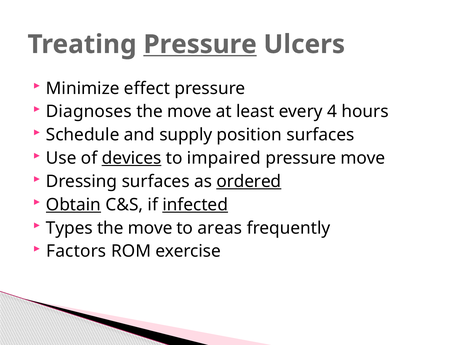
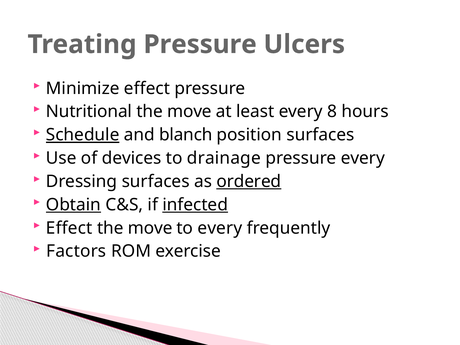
Pressure underline: present -> none (200, 44)
Diagnoses: Diagnoses -> Nutritional (89, 112)
4: 4 -> 8 (332, 112)
Schedule underline: none -> present (83, 135)
supply: supply -> blanch (186, 135)
devices underline: present -> none (132, 158)
impaired: impaired -> drainage (224, 158)
pressure move: move -> every (363, 158)
Types: Types -> Effect (69, 228)
to areas: areas -> every (220, 228)
